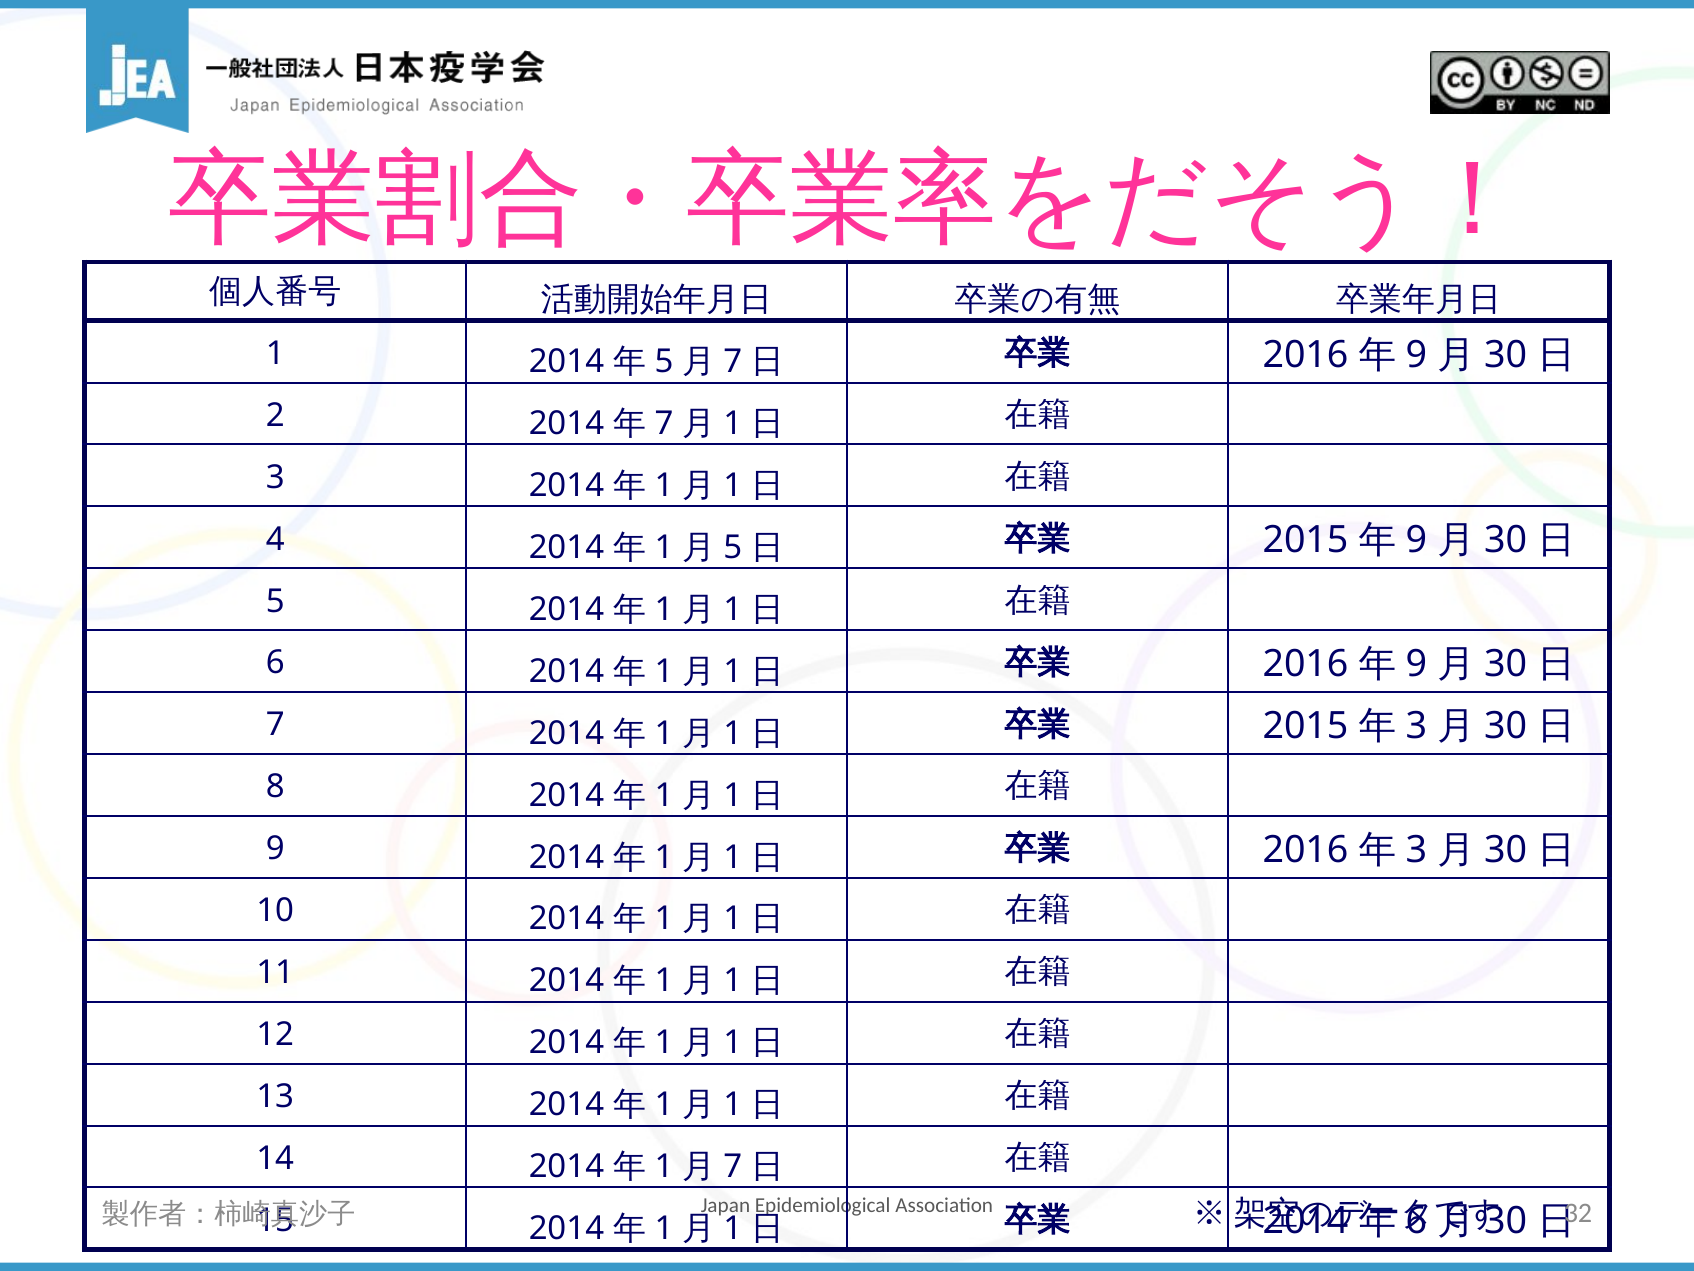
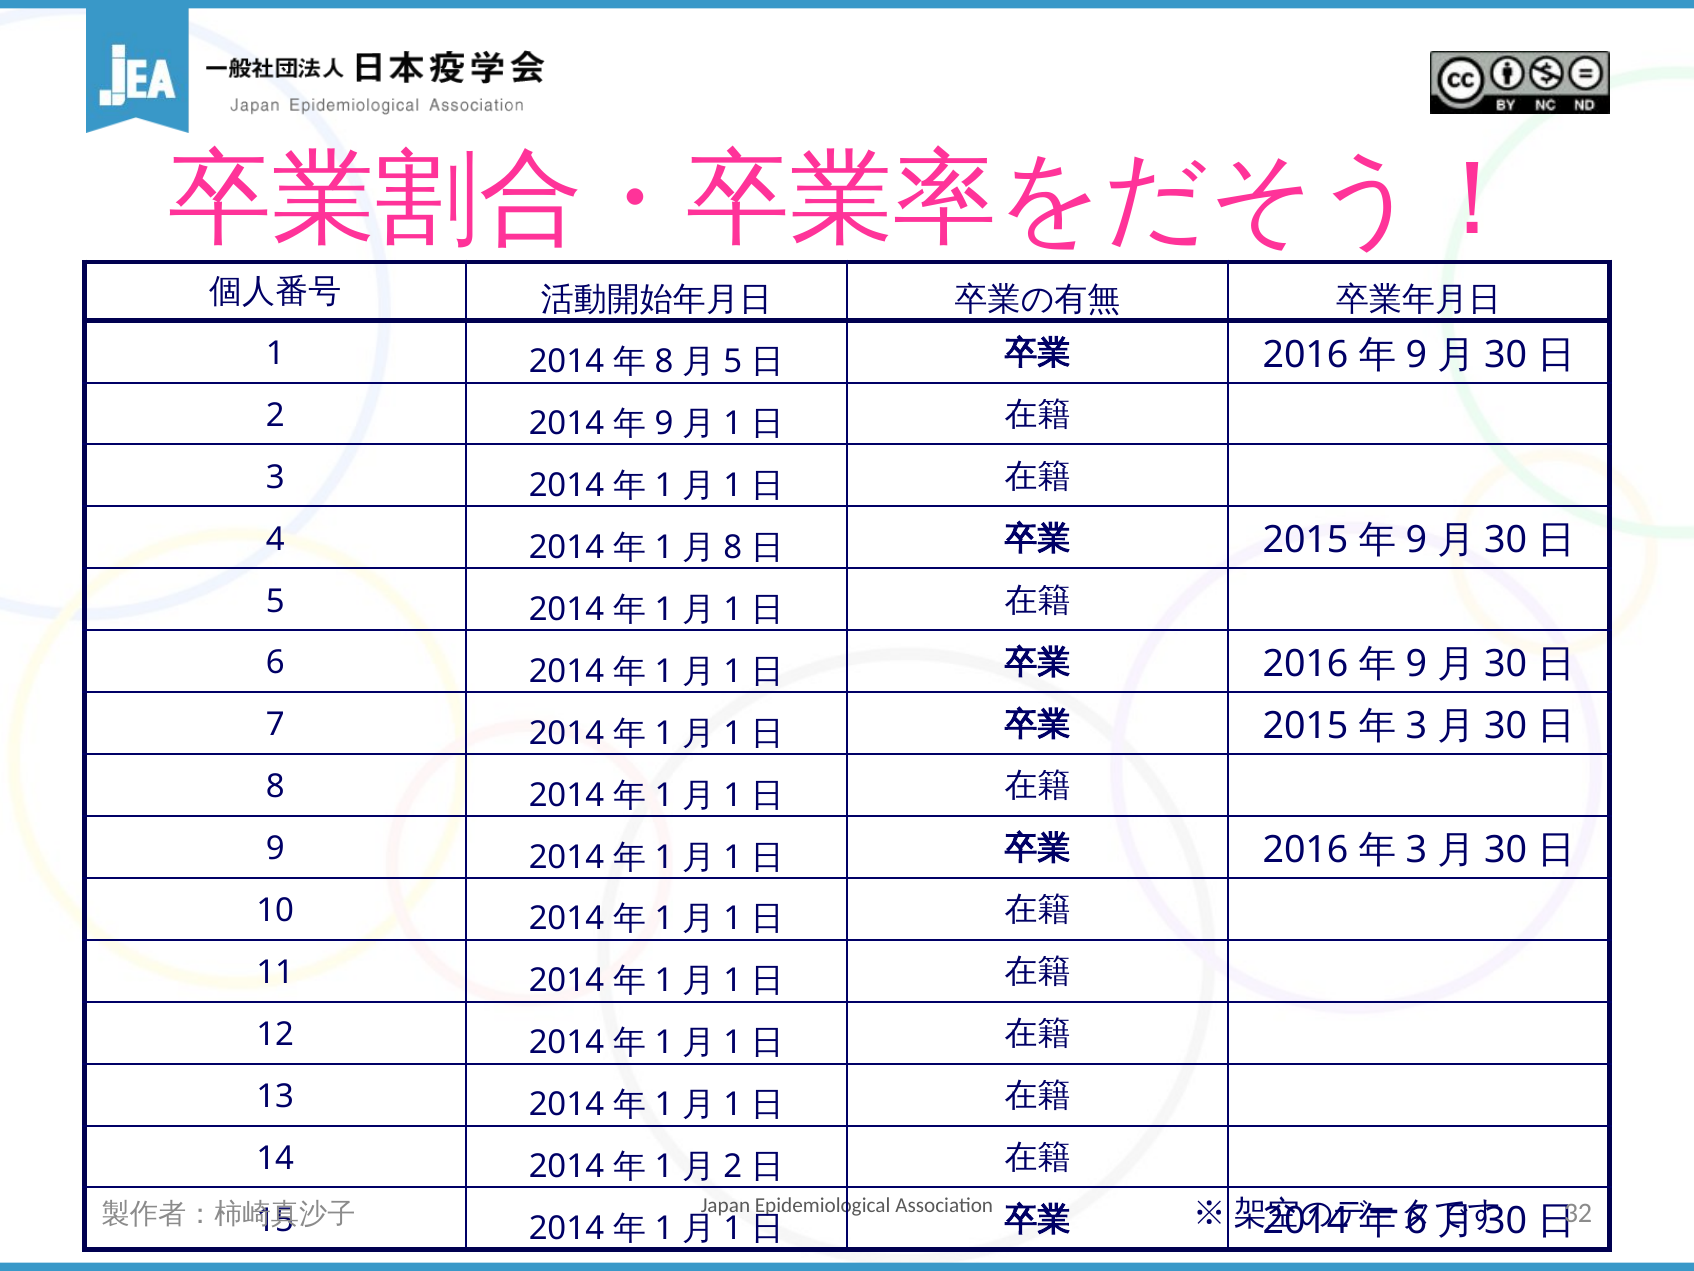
5: 5 -> 8 (664, 362)
7: 7 -> 5 (733, 362)
7: 7 -> 9 (664, 424)
5: 5 -> 8 (733, 547)
7: 7 -> 2 (733, 1166)
